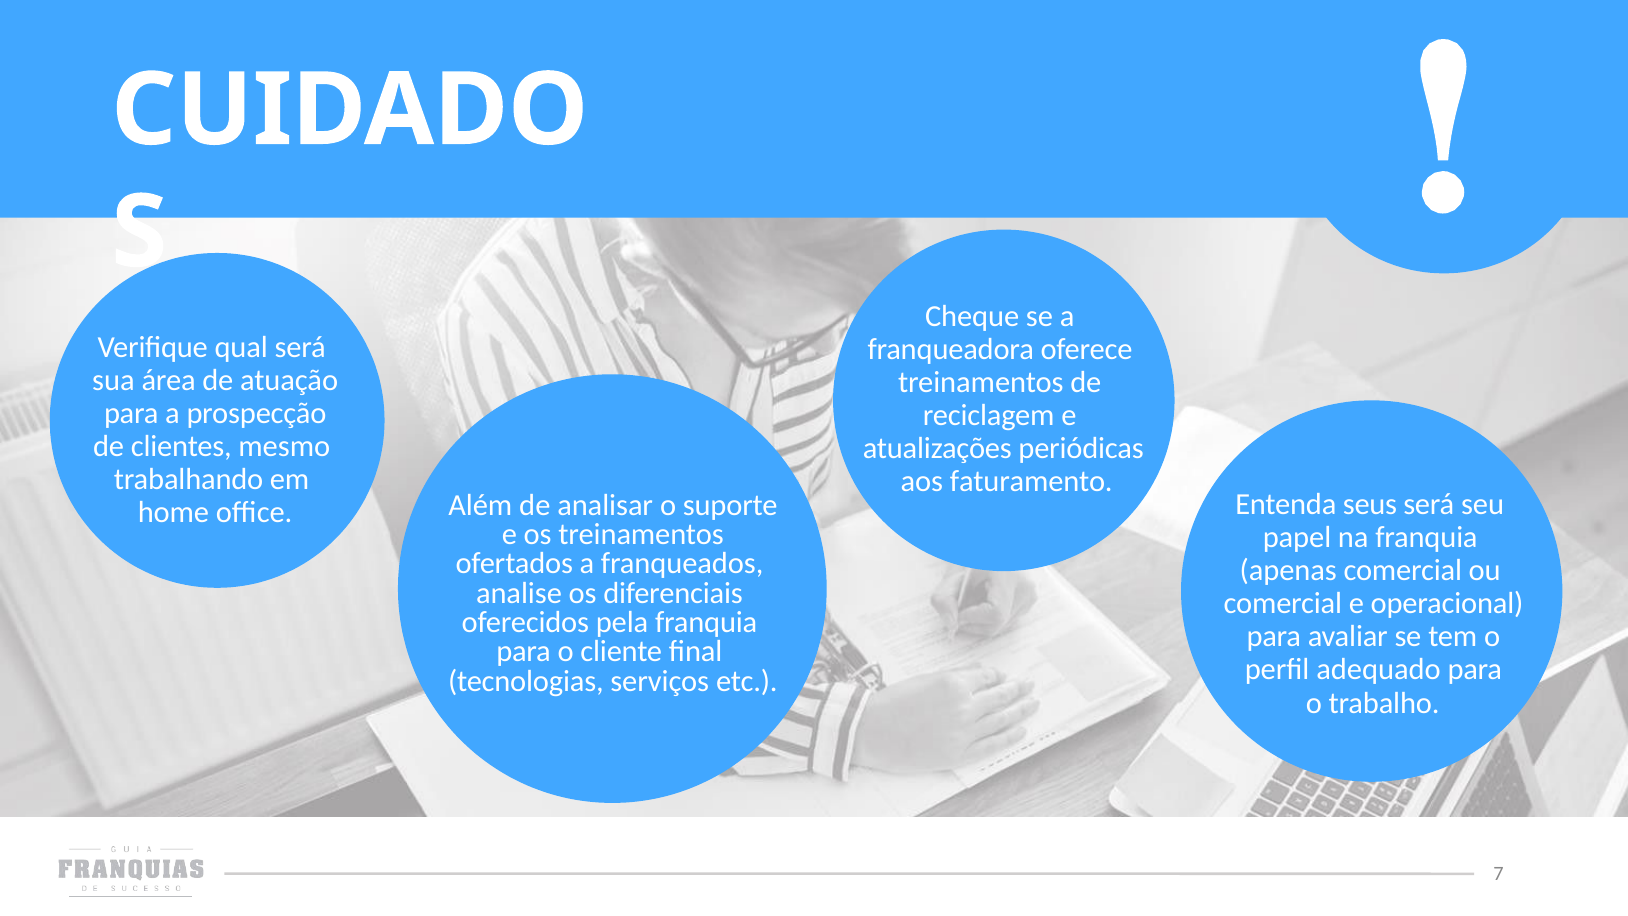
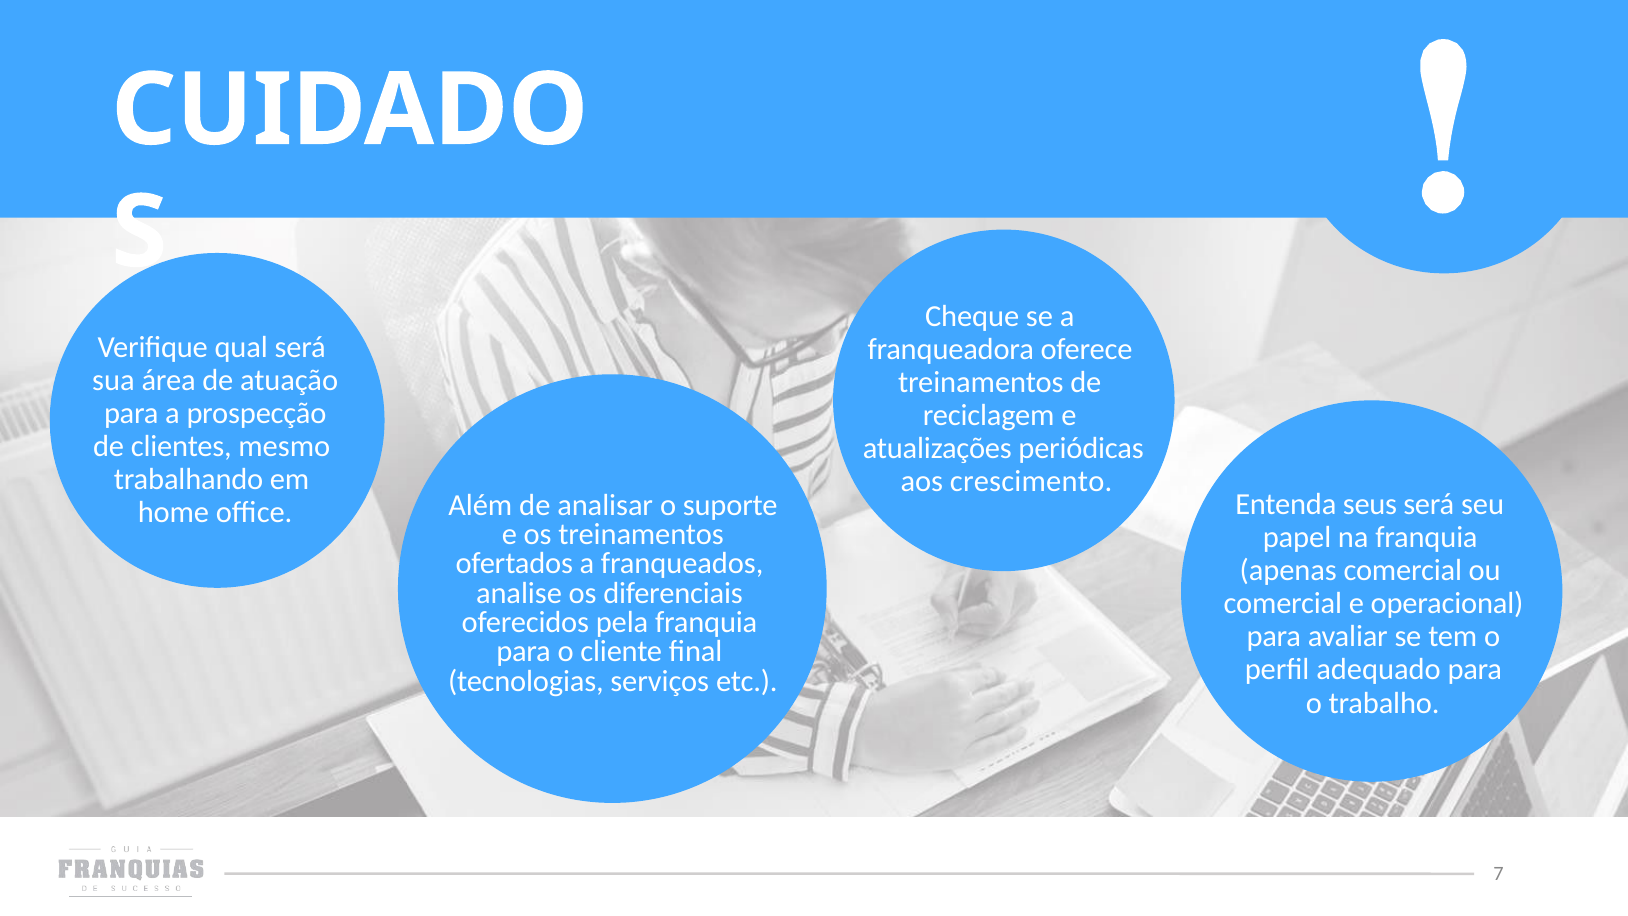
faturamento: faturamento -> crescimento (1031, 481)
